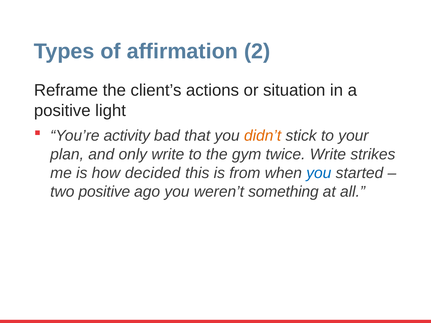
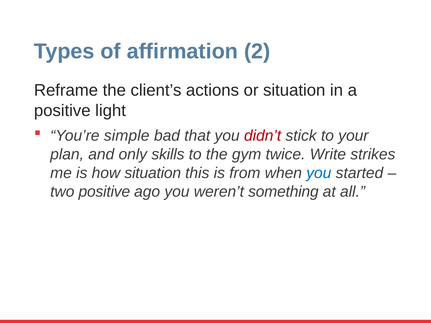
activity: activity -> simple (127, 136)
didn’t colour: orange -> red (263, 136)
only write: write -> skills (168, 155)
how decided: decided -> situation (153, 173)
